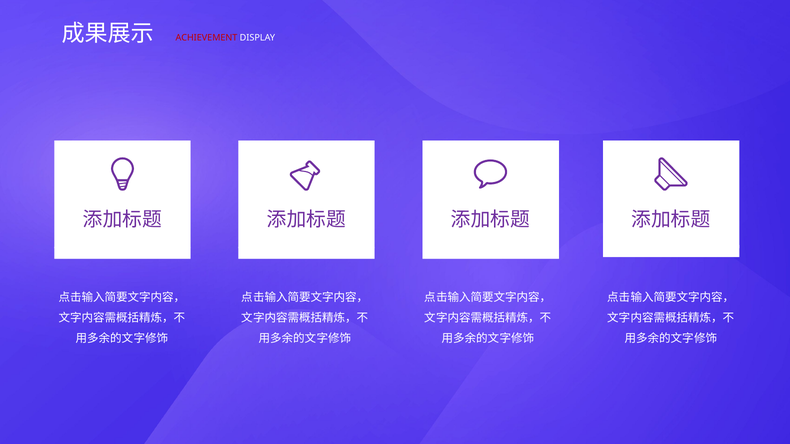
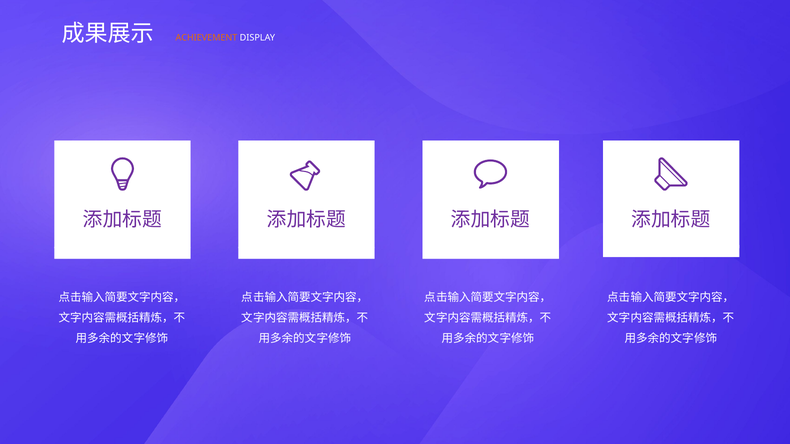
ACHIEVEMENT colour: red -> orange (206, 38)
